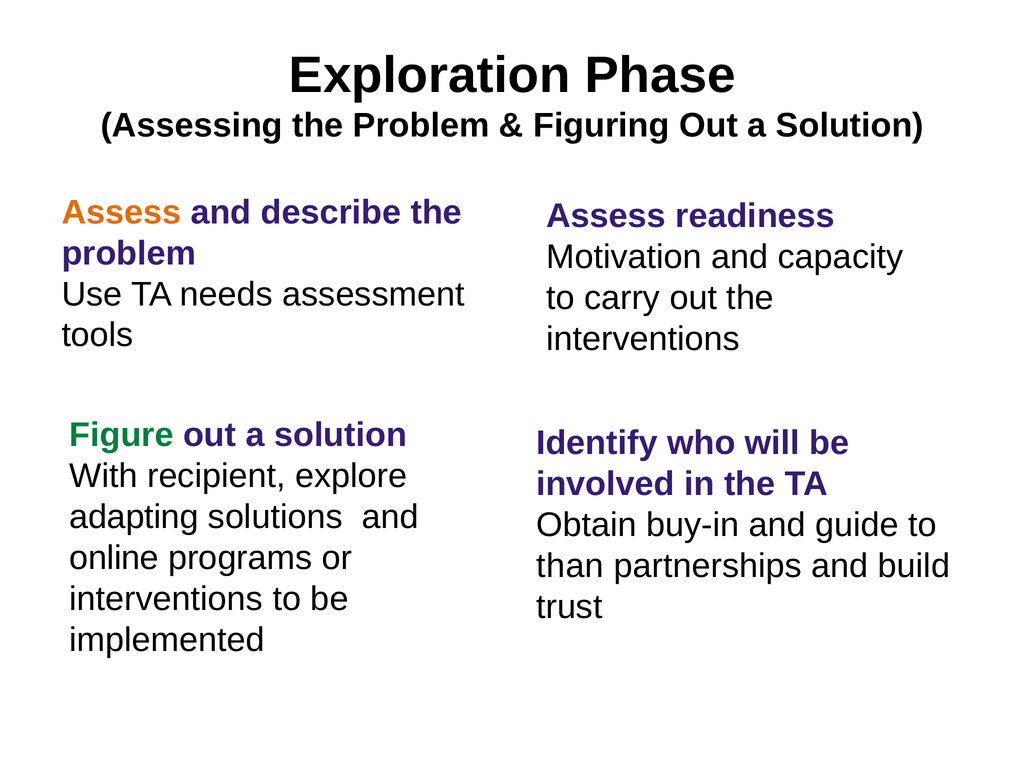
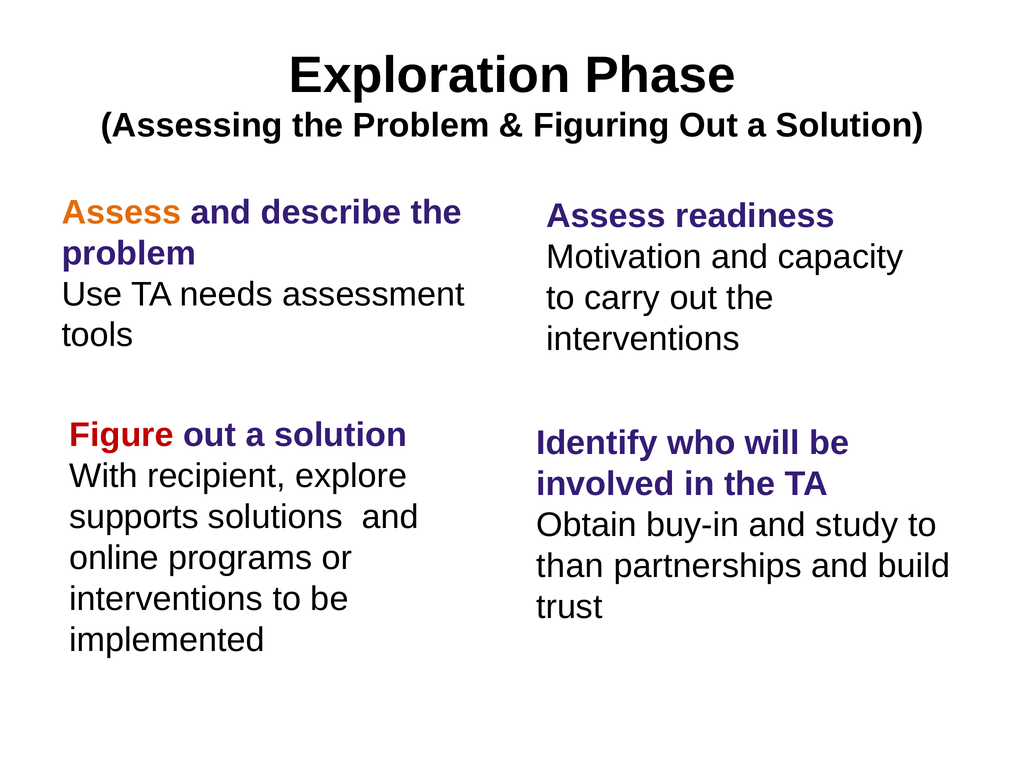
Figure colour: green -> red (122, 436)
adapting: adapting -> supports (134, 518)
guide: guide -> study (857, 526)
